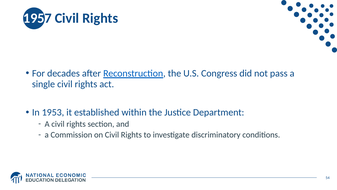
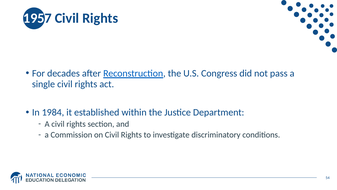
1953: 1953 -> 1984 (53, 112)
